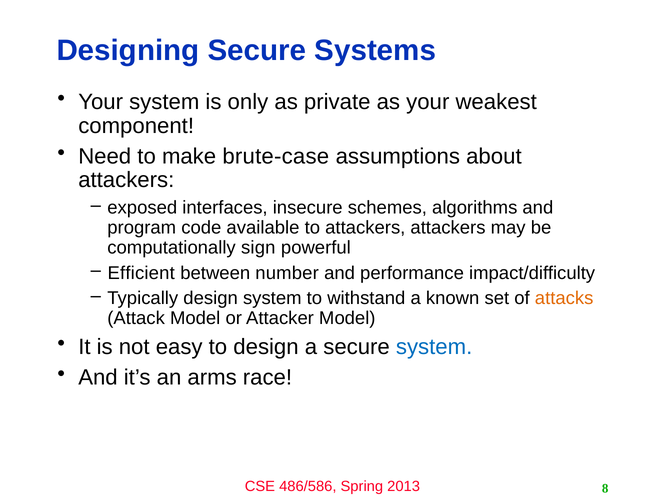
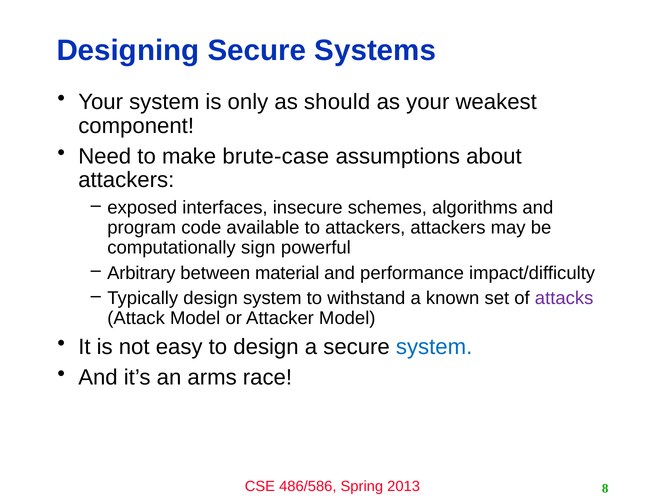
private: private -> should (337, 102)
Efficient: Efficient -> Arbitrary (141, 273)
number: number -> material (287, 273)
attacks colour: orange -> purple (564, 299)
